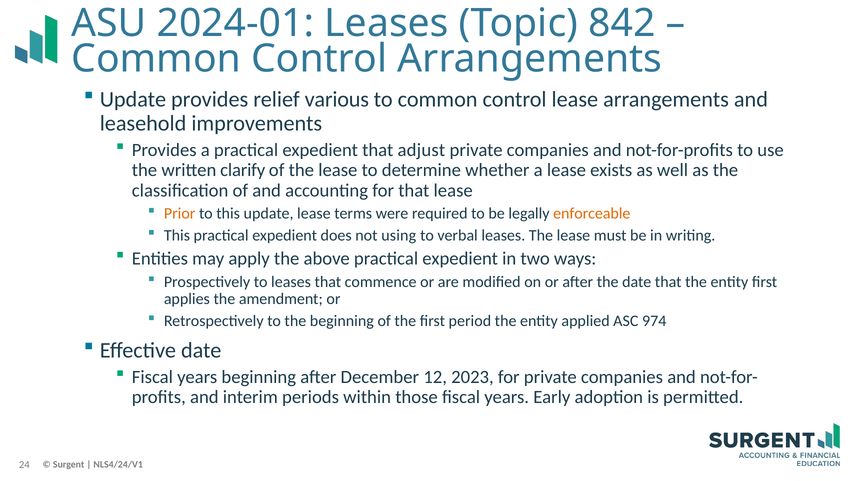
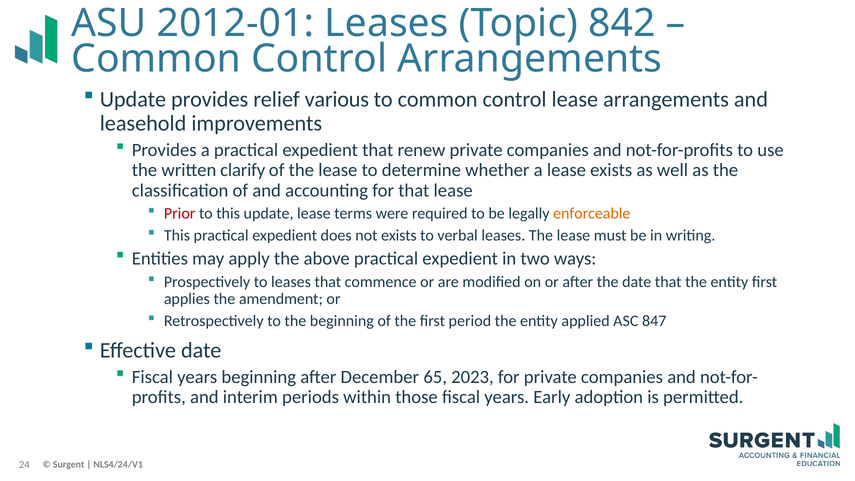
2024-01: 2024-01 -> 2012-01 (235, 23)
adjust: adjust -> renew (422, 150)
Prior colour: orange -> red (180, 214)
not using: using -> exists (399, 235)
974: 974 -> 847 (654, 321)
12: 12 -> 65 (435, 377)
